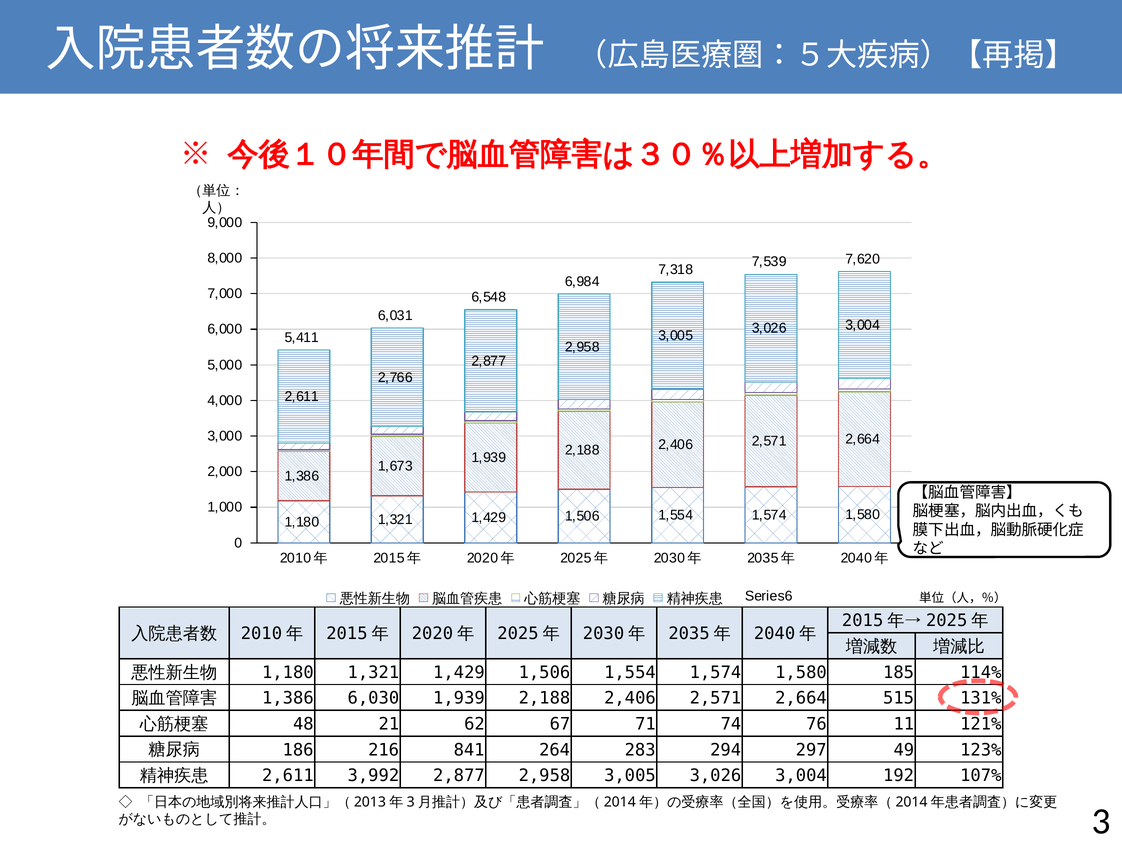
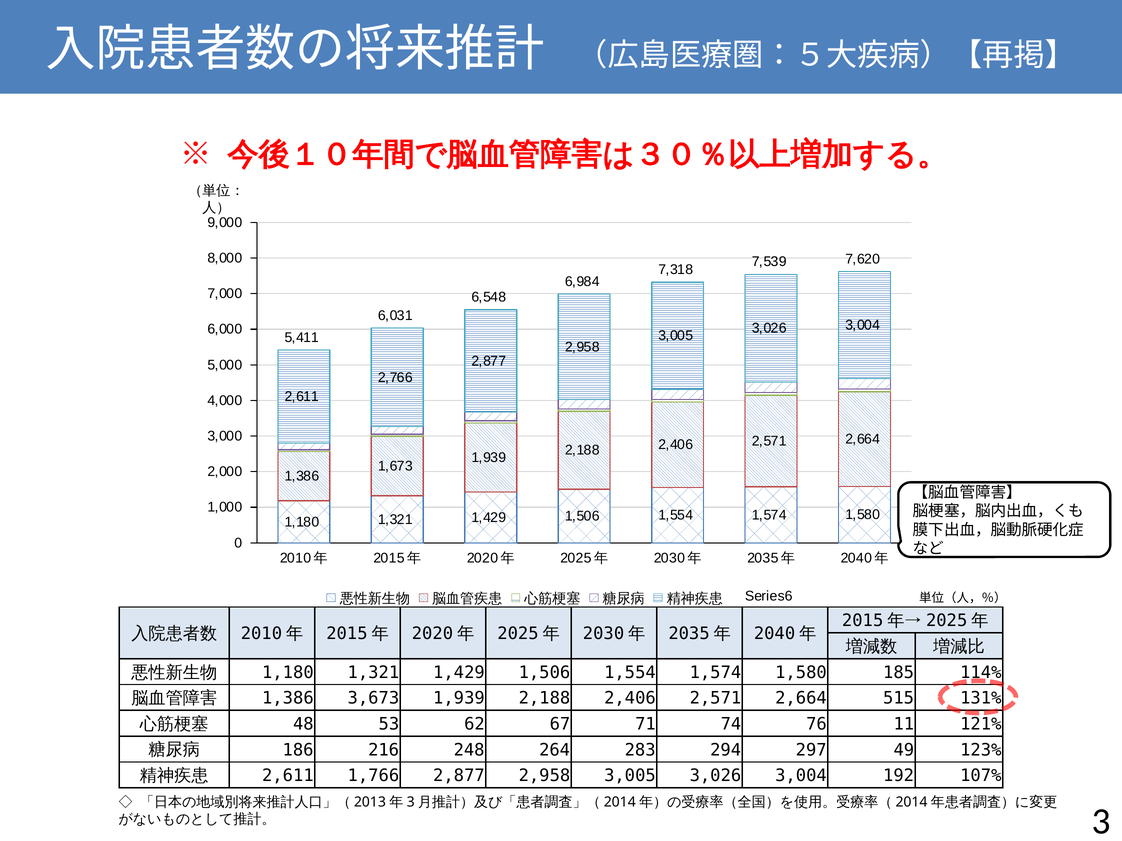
6,030: 6,030 -> 3,673 (373, 699)
21: 21 -> 53 (389, 725)
841: 841 -> 248 (469, 750)
3,992: 3,992 -> 1,766 (373, 776)
